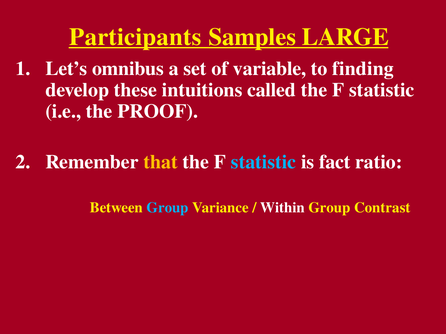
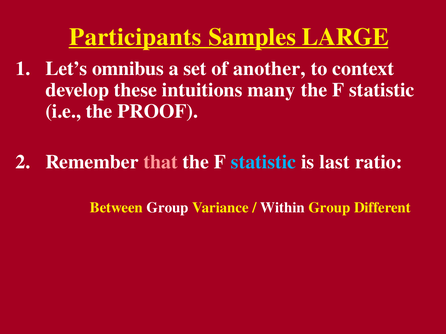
variable: variable -> another (269, 69)
finding: finding -> context (363, 69)
called: called -> many (271, 90)
that colour: yellow -> pink (161, 162)
fact: fact -> last (335, 162)
Group colour: light blue -> white (168, 208)
Contrast: Contrast -> Different (382, 208)
